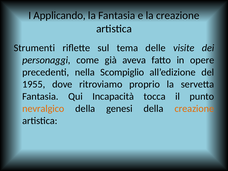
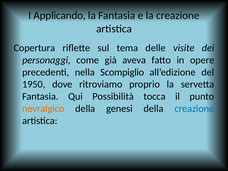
Strumenti: Strumenti -> Copertura (34, 48)
1955: 1955 -> 1950 (34, 84)
Incapacità: Incapacità -> Possibilità (113, 96)
creazione colour: orange -> blue (194, 109)
